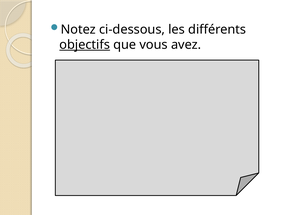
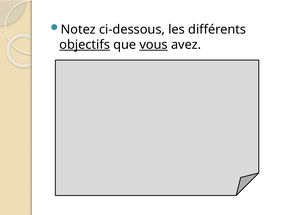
vous underline: none -> present (154, 45)
